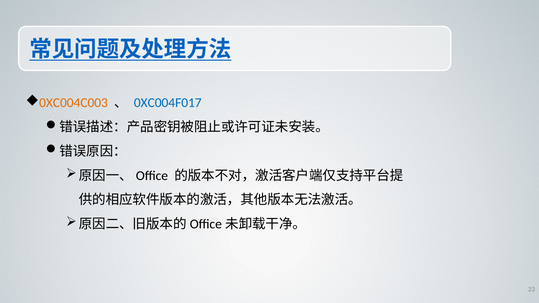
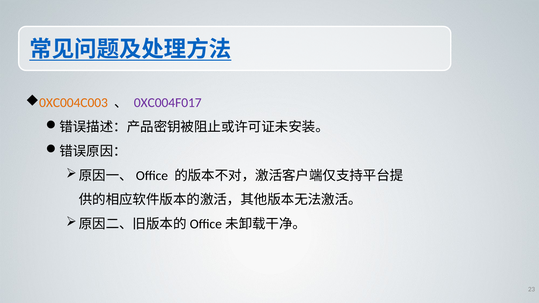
0XC004F017 colour: blue -> purple (168, 103)
